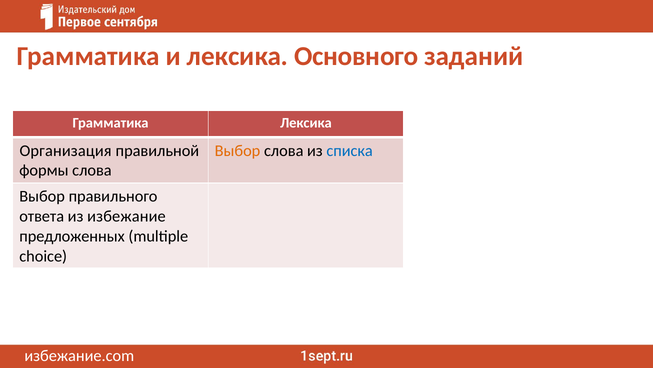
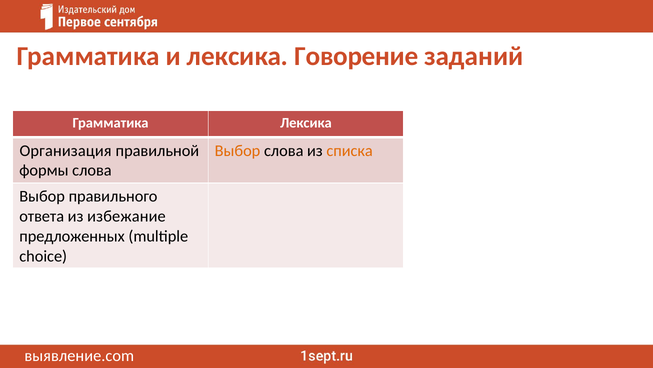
Основного: Основного -> Говорение (356, 56)
списка colour: blue -> orange (350, 150)
избежание.com: избежание.com -> выявление.com (79, 355)
